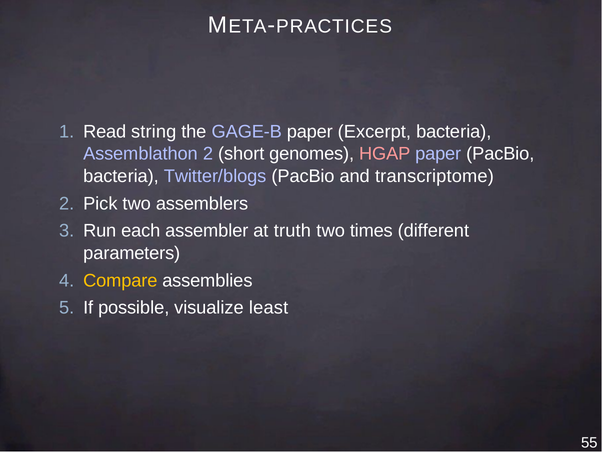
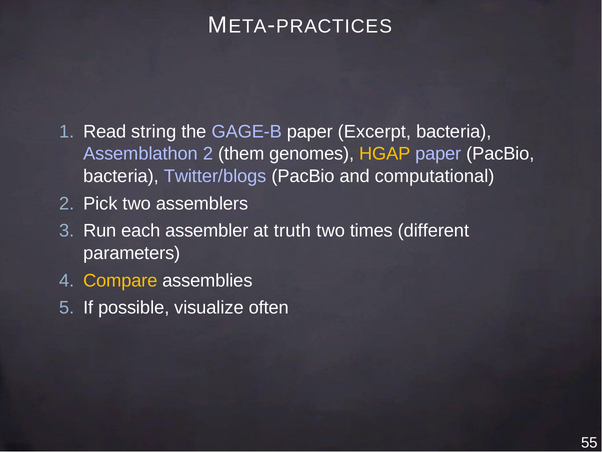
short: short -> them (241, 154)
HGAP colour: pink -> yellow (385, 154)
transcriptome: transcriptome -> computational (435, 176)
least: least -> often (269, 308)
